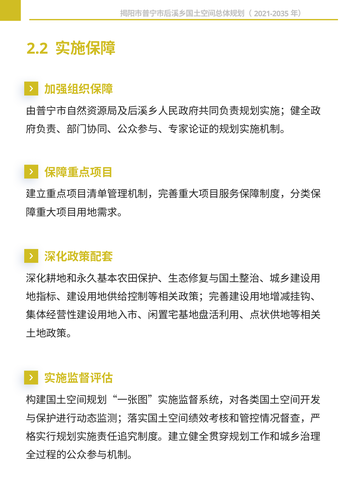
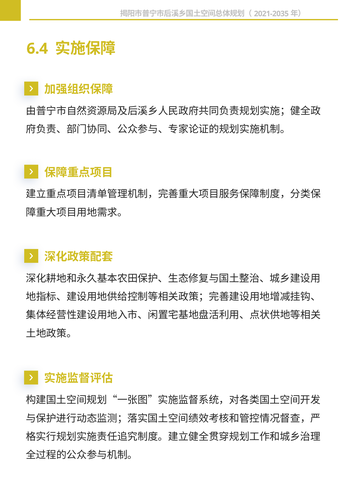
2.2: 2.2 -> 6.4 (37, 49)
